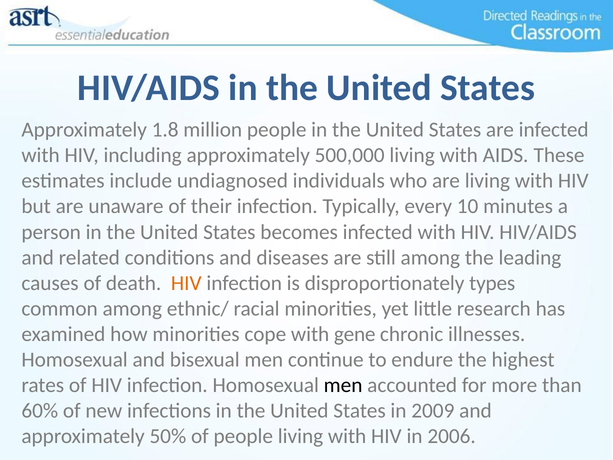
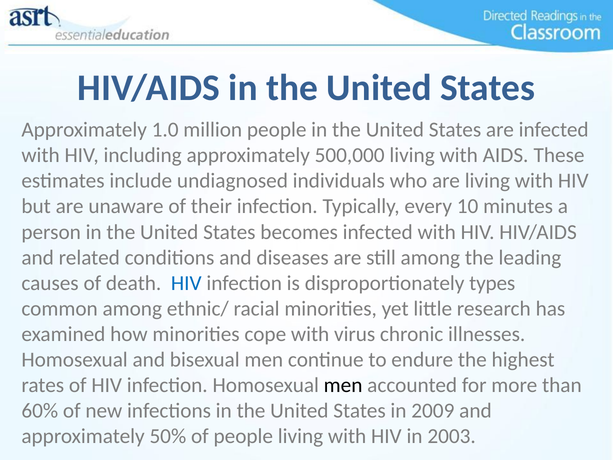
1.8: 1.8 -> 1.0 (165, 130)
HIV colour: orange -> blue (186, 283)
gene: gene -> virus (355, 334)
2006: 2006 -> 2003 (452, 436)
